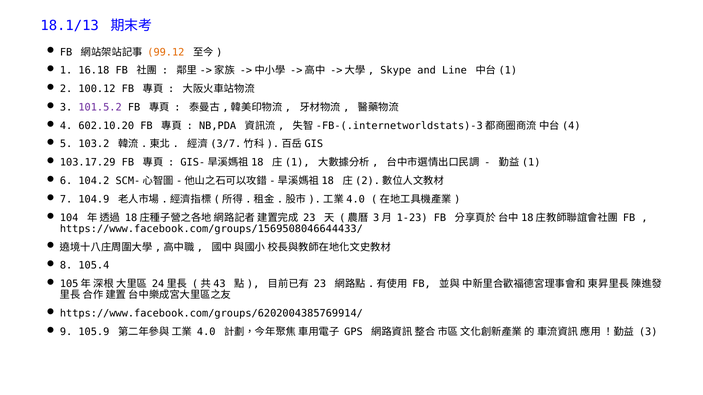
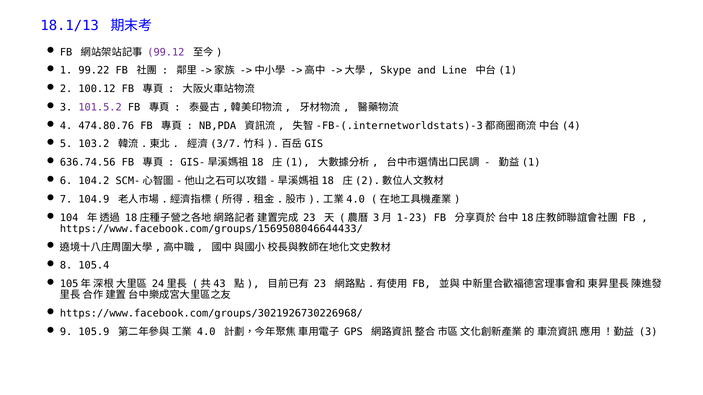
99.12 colour: orange -> purple (166, 52)
16.18: 16.18 -> 99.22 (94, 71)
602.10.20: 602.10.20 -> 474.80.76 (106, 126)
103.17.29: 103.17.29 -> 636.74.56 (88, 163)
https://www.facebook.com/groups/6202004385769914/: https://www.facebook.com/groups/6202004385769914/ -> https://www.facebook.com/groups/3021926730226968/ (211, 314)
